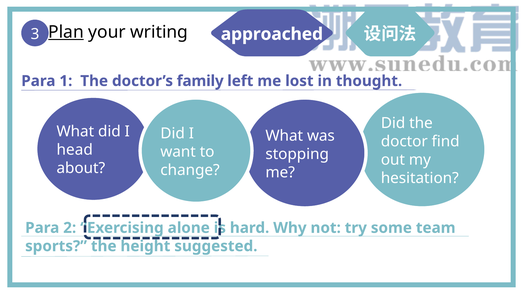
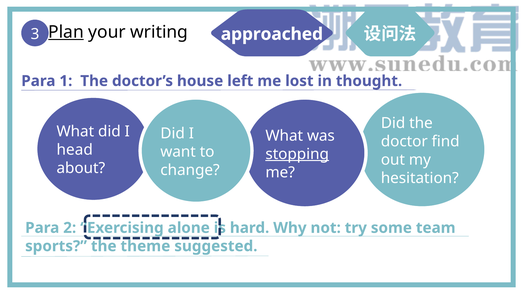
family: family -> house (200, 81)
stopping underline: none -> present (297, 154)
height: height -> theme (145, 246)
